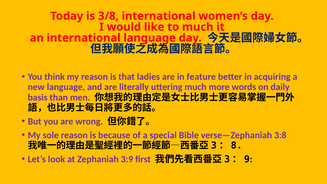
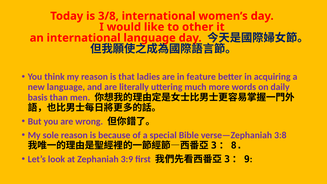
to much: much -> other (198, 27)
